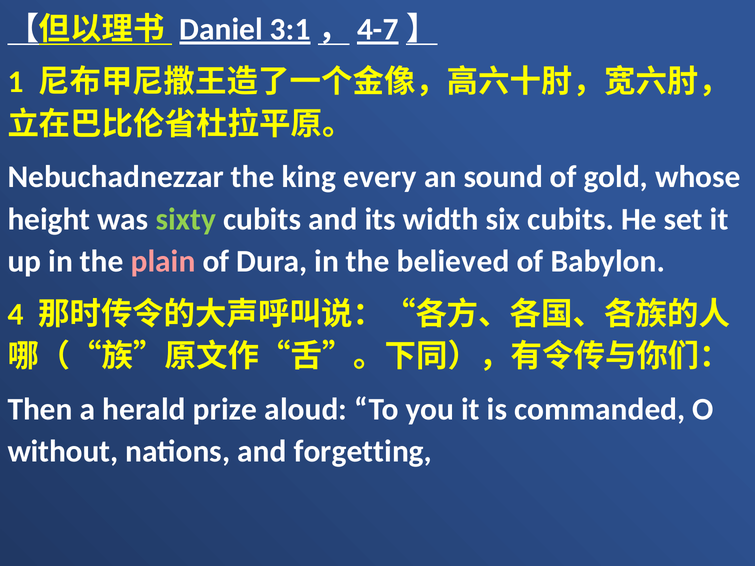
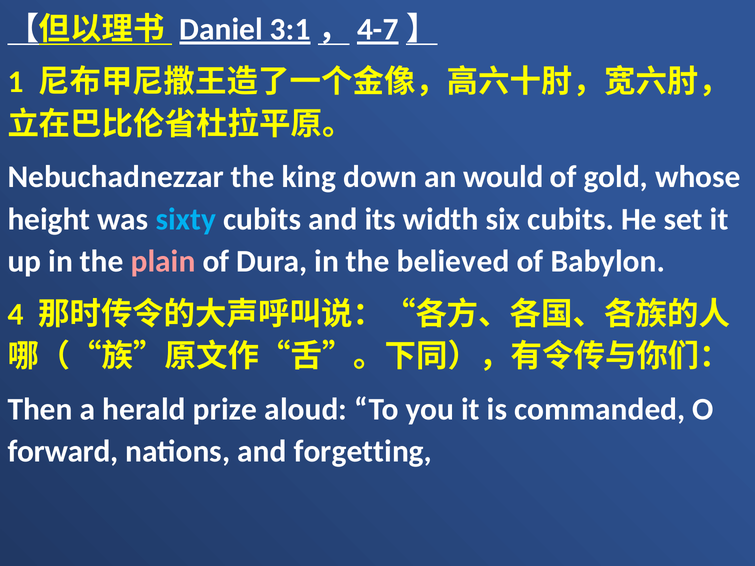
every: every -> down (380, 177)
sound: sound -> would (503, 177)
sixty colour: light green -> light blue (186, 219)
without: without -> forward (63, 452)
